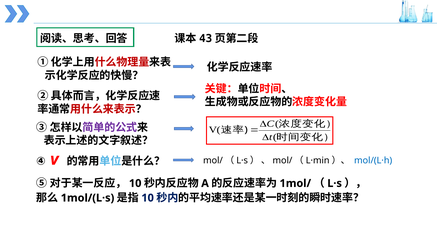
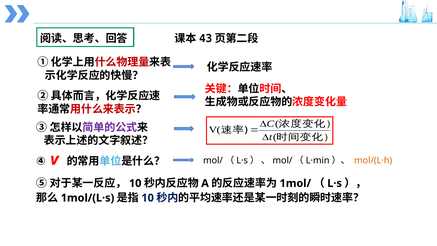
mol/(L·h colour: blue -> orange (373, 160)
